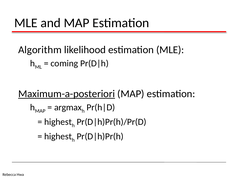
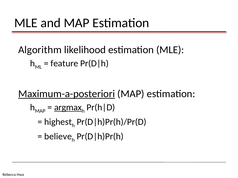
coming: coming -> feature (64, 64)
argmax underline: none -> present (68, 108)
highest: highest -> believe (58, 137)
